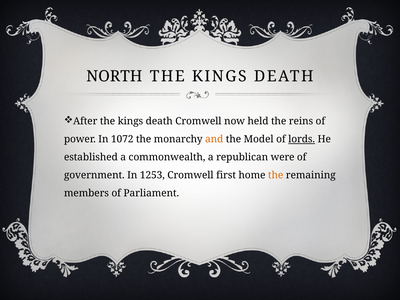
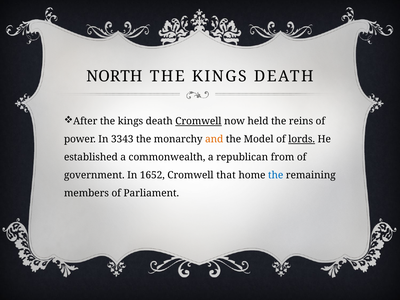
Cromwell underline: none -> present (198, 121)
1072: 1072 -> 3343 (122, 139)
were: were -> from (283, 157)
1253: 1253 -> 1652 (152, 175)
first: first -> that (226, 175)
the colour: orange -> blue (276, 175)
